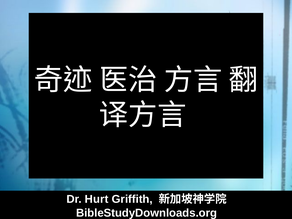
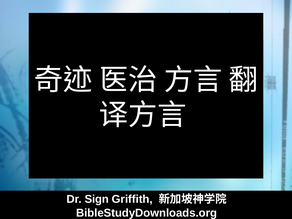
Hurt: Hurt -> Sign (97, 199)
